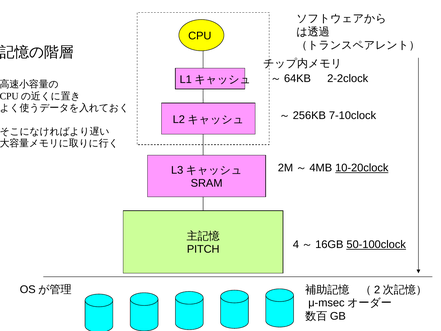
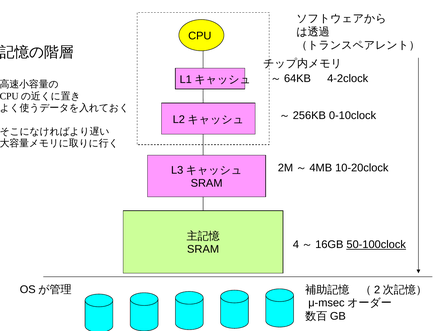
2-2clock: 2-2clock -> 4-2clock (348, 79)
7-10clock: 7-10clock -> 0-10clock (353, 116)
10-20clock underline: present -> none (362, 168)
PITCH: PITCH -> SRAM (203, 249)
